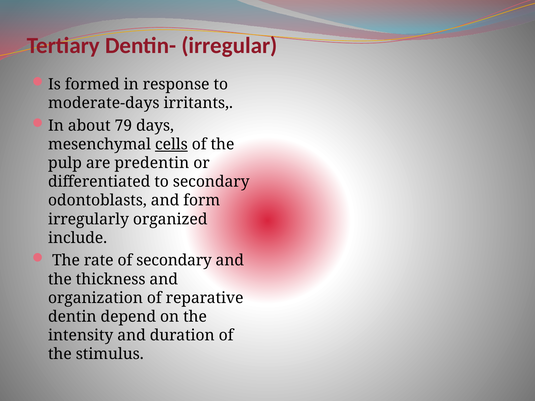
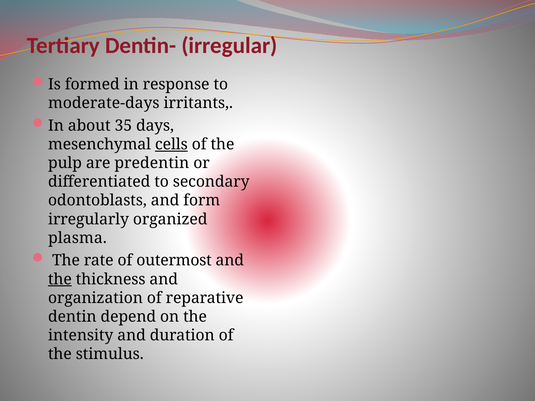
79: 79 -> 35 (123, 126)
include: include -> plasma (77, 238)
of secondary: secondary -> outermost (174, 261)
the underline: none -> present (60, 279)
